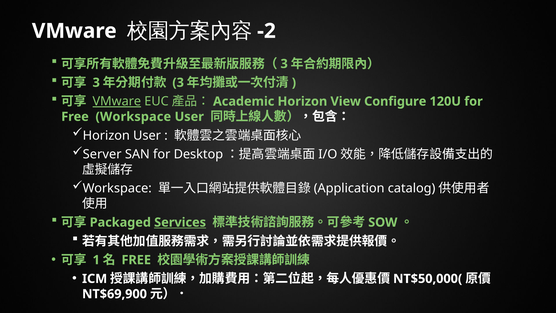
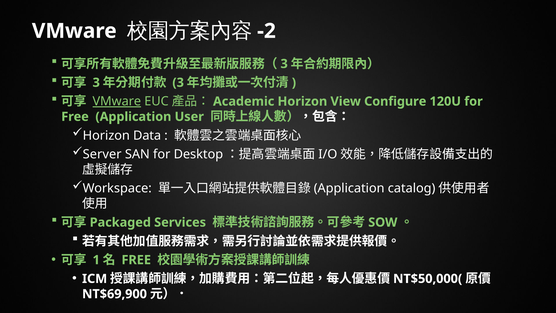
Free Workspace: Workspace -> Application (133, 117)
Horizon User: User -> Data (147, 135)
Services underline: present -> none (180, 222)
